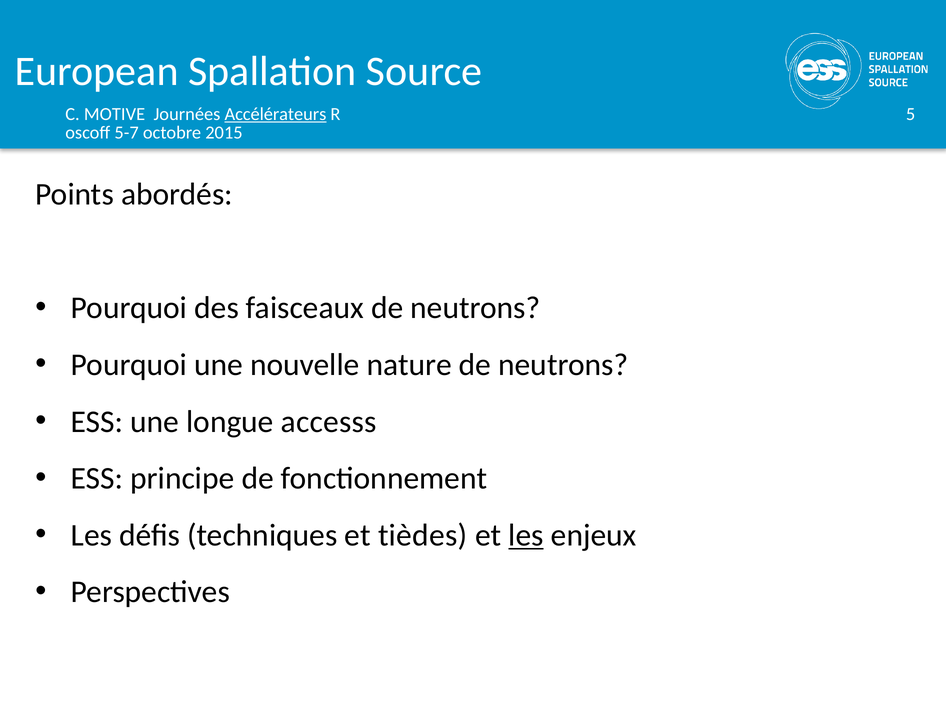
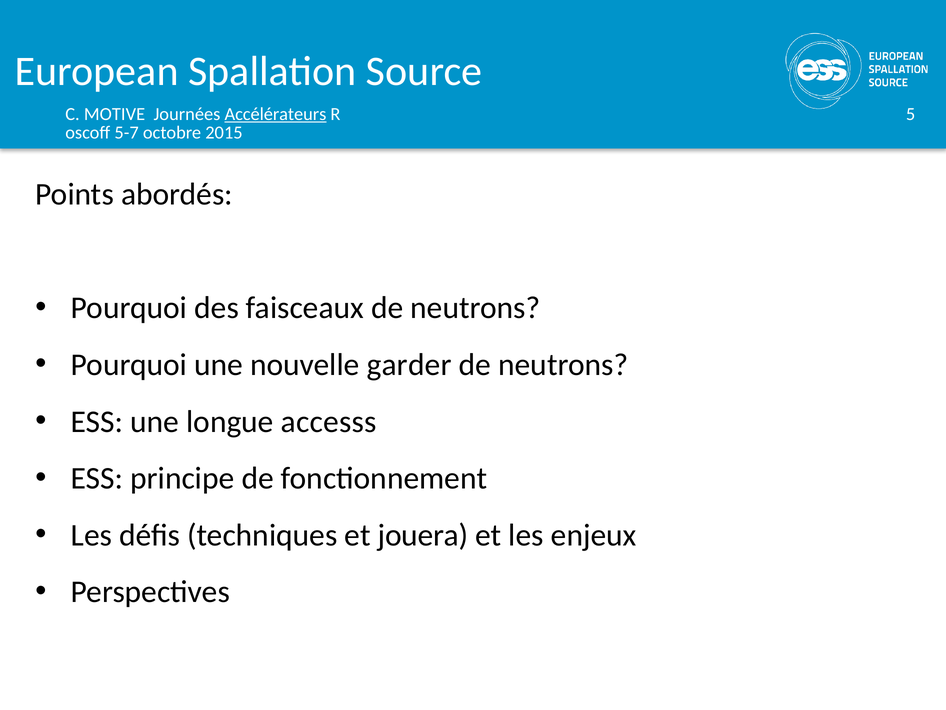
nature: nature -> garder (409, 365)
tièdes: tièdes -> jouera (423, 535)
les underline: present -> none (526, 535)
